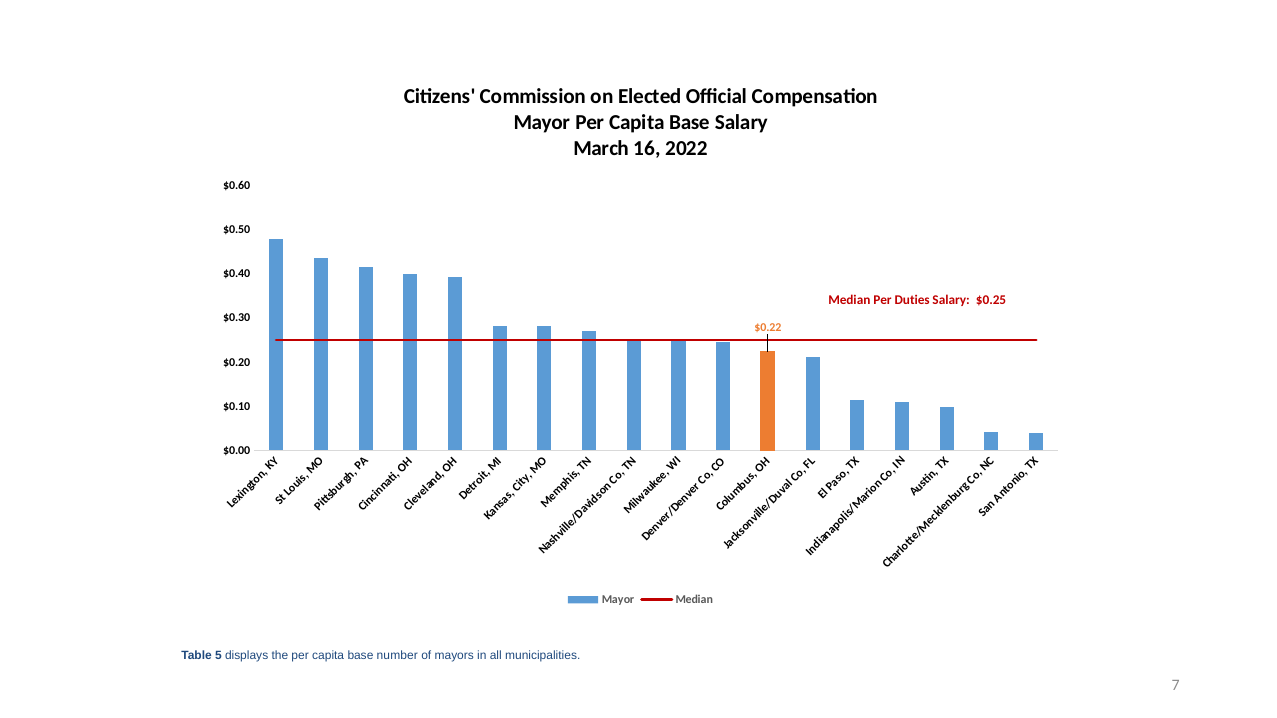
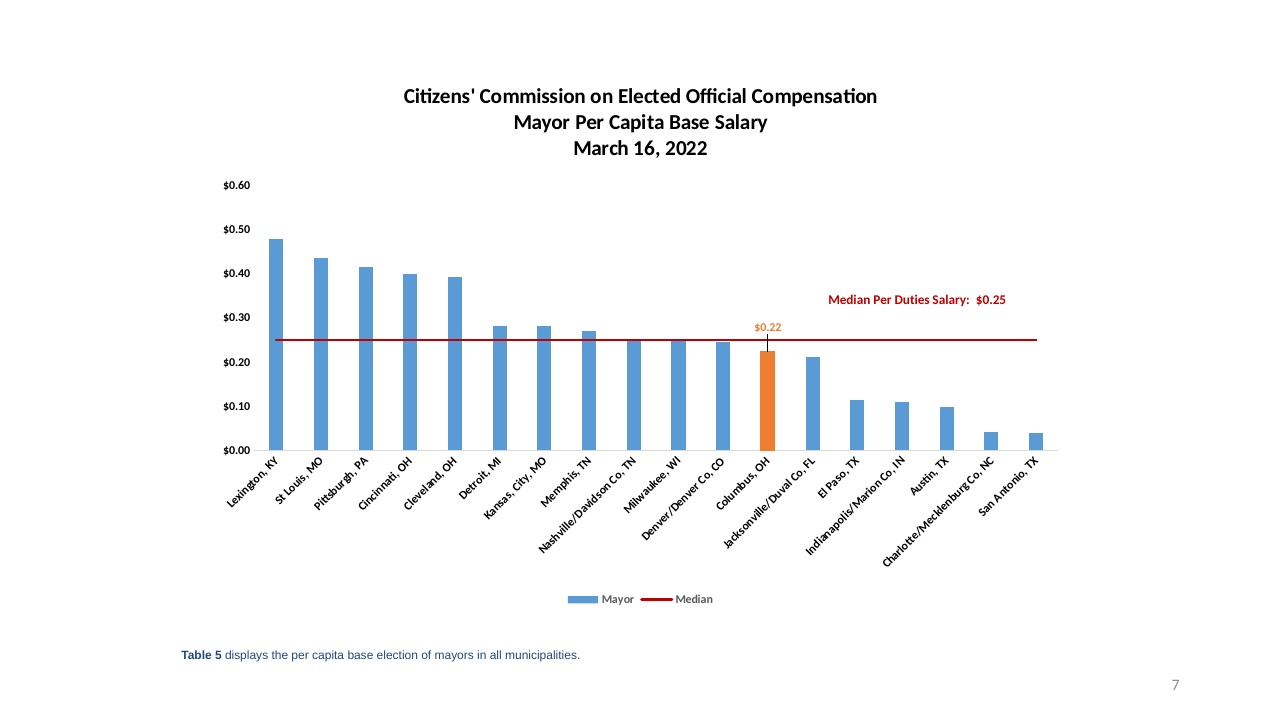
number: number -> election (397, 656)
